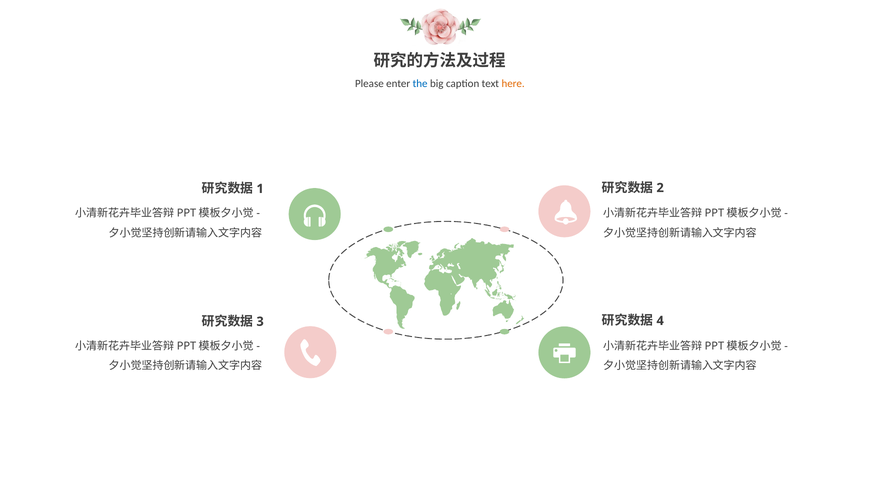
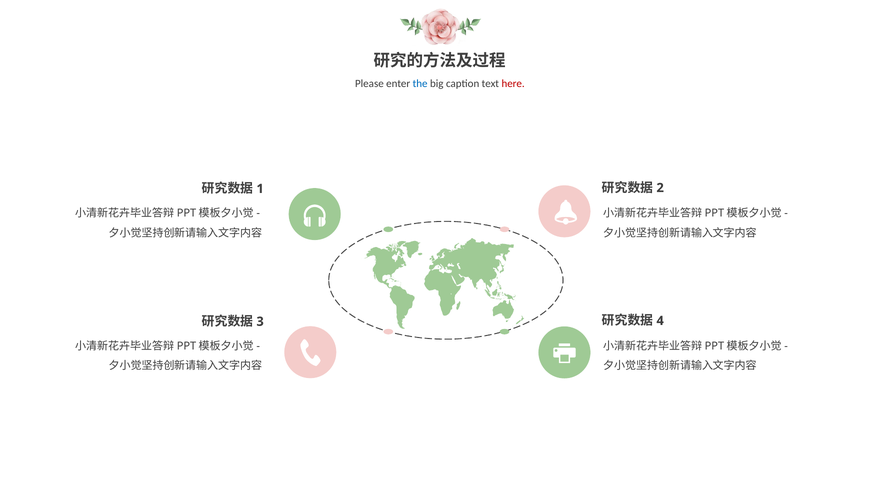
here colour: orange -> red (513, 84)
